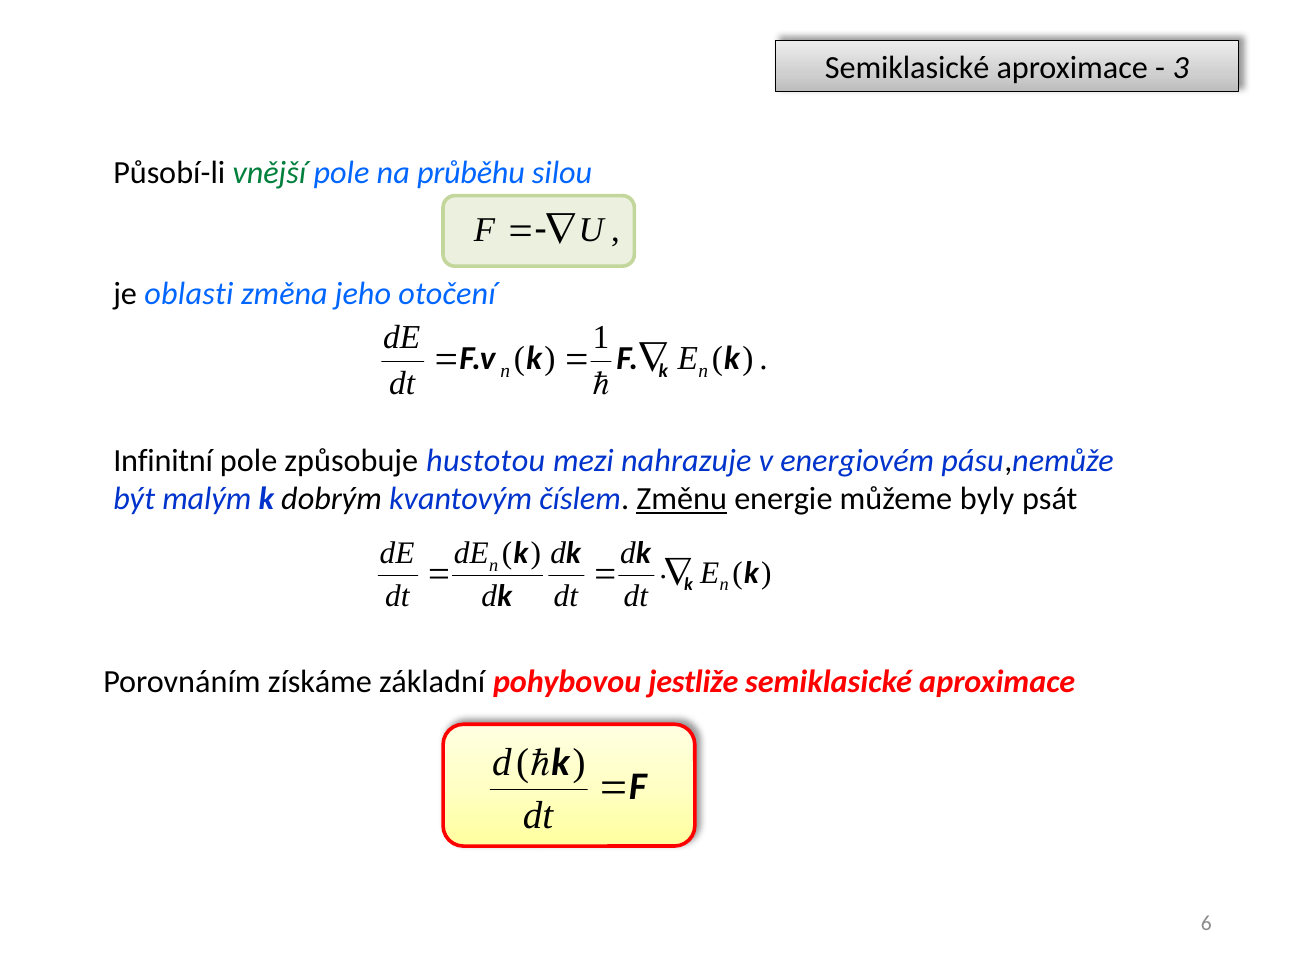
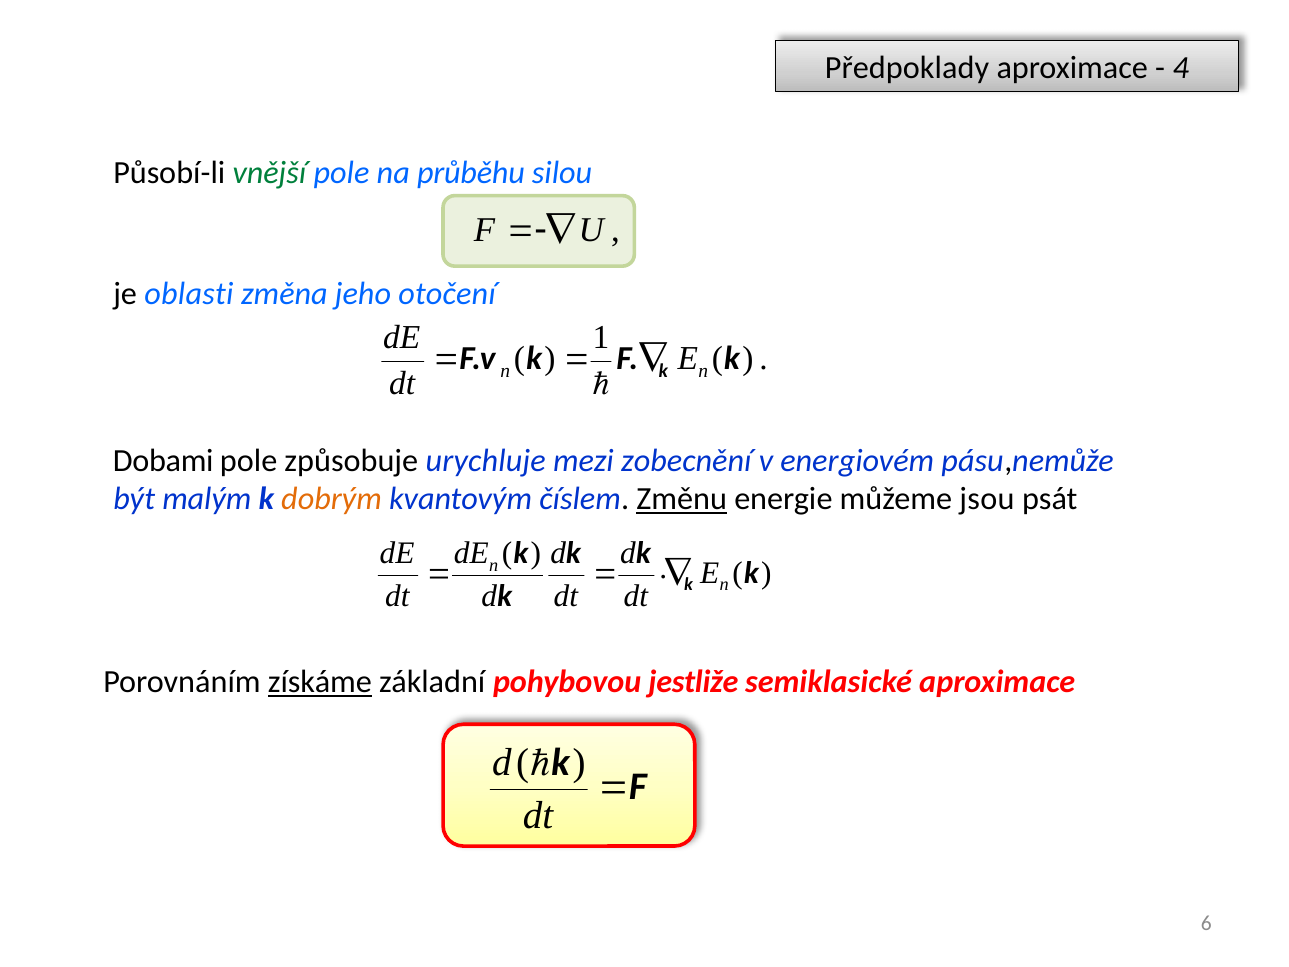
Semiklasické: Semiklasické -> Předpoklady (907, 68)
3: 3 -> 4 (1181, 68)
Infinitní: Infinitní -> Dobami (163, 460)
hustotou: hustotou -> urychluje (486, 460)
nahrazuje: nahrazuje -> zobecnění (686, 460)
dobrým colour: black -> orange (331, 499)
byly: byly -> jsou (987, 499)
získáme underline: none -> present (320, 682)
